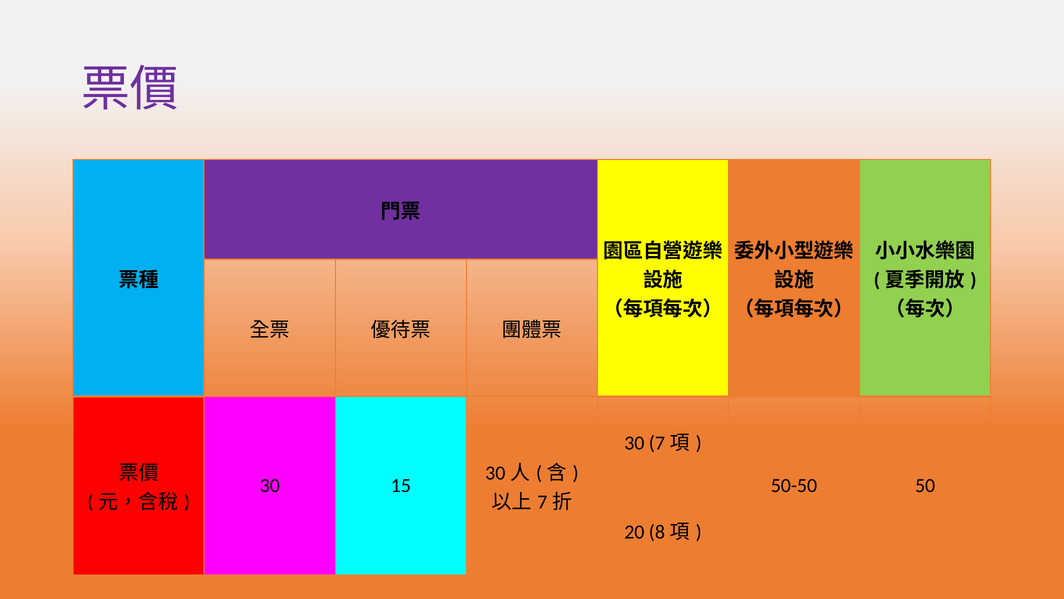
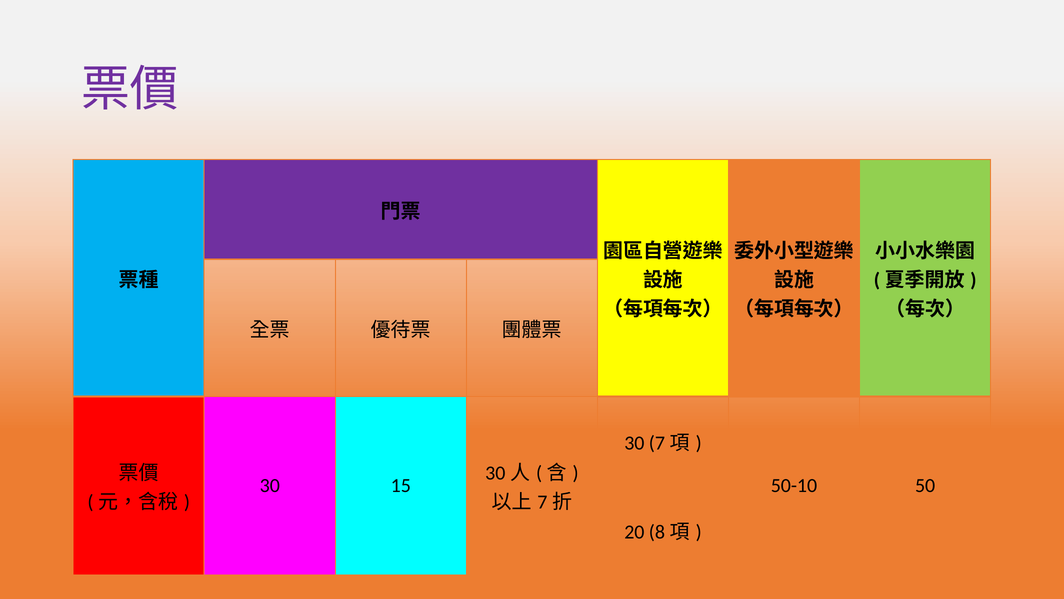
50-50: 50-50 -> 50-10 (794, 485)
